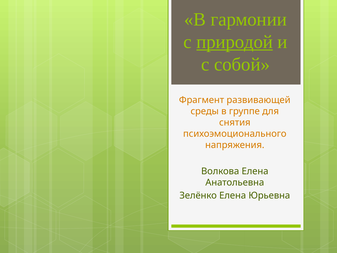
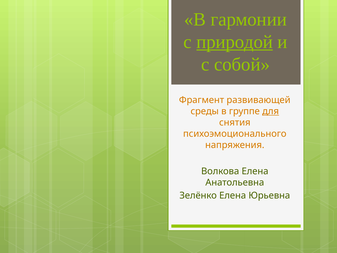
для underline: none -> present (271, 111)
